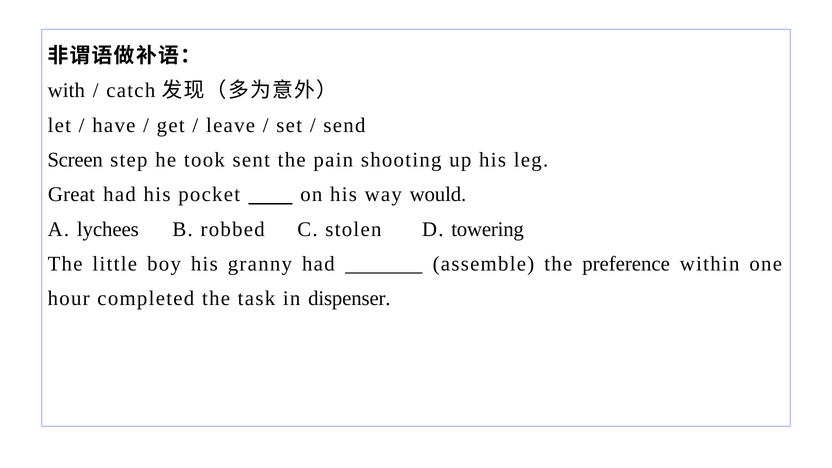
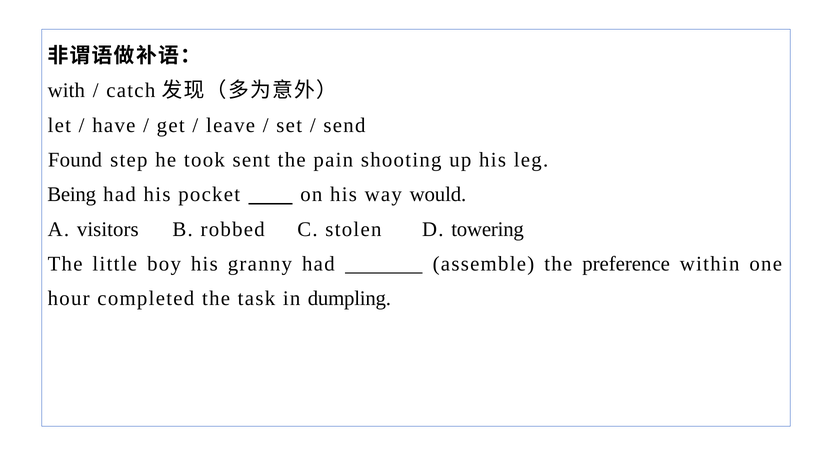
Screen: Screen -> Found (75, 160)
Great: Great -> Being (72, 195)
lychees: lychees -> visitors (108, 229)
dispenser: dispenser -> dumpling (349, 299)
